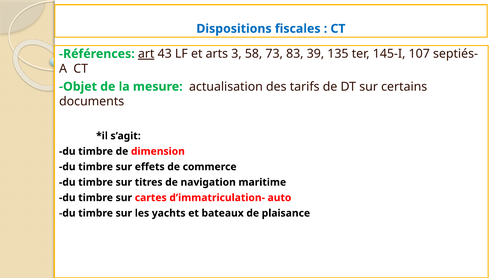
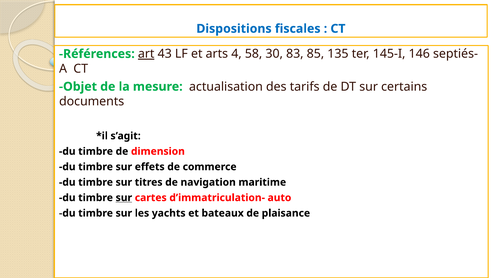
3: 3 -> 4 (236, 54)
73: 73 -> 30 (274, 54)
39: 39 -> 85 (315, 54)
107: 107 -> 146 (419, 54)
sur underline: none -> present (124, 198)
